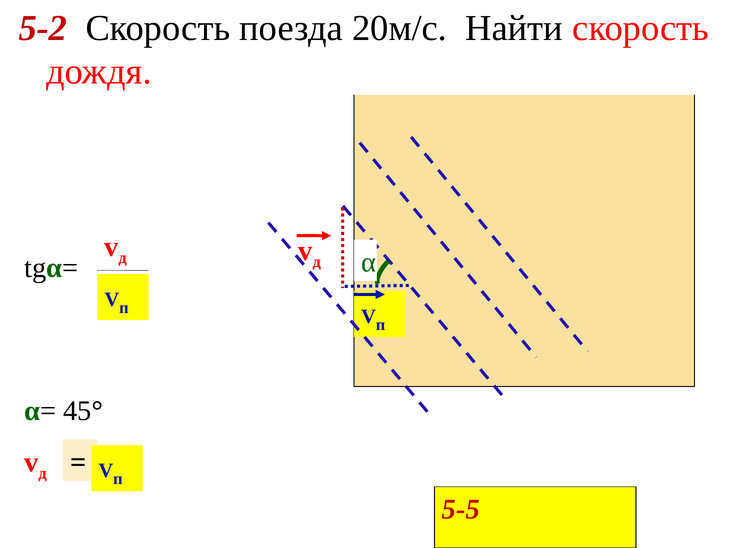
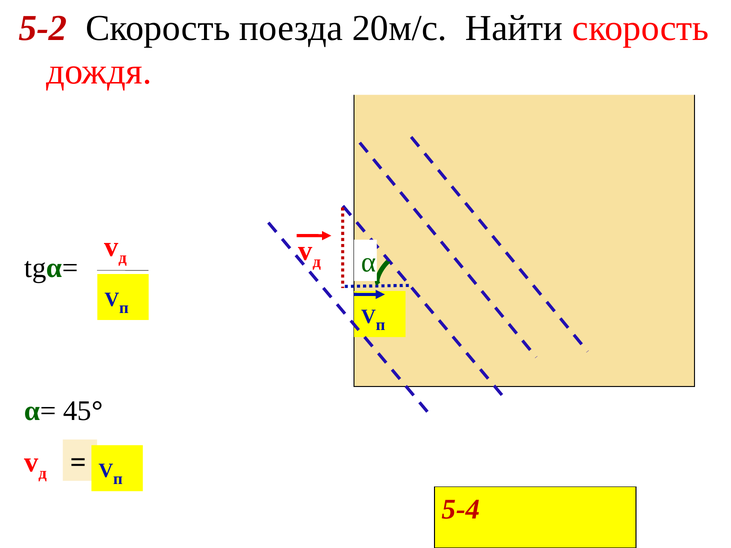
5-5: 5-5 -> 5-4 (461, 510)
